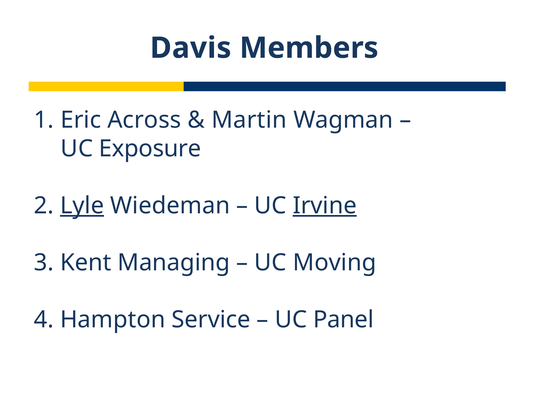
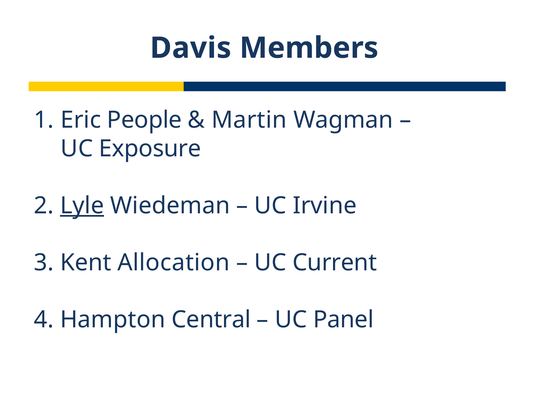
Across: Across -> People (144, 120)
Irvine underline: present -> none (325, 205)
Managing: Managing -> Allocation (174, 262)
Moving: Moving -> Current (335, 262)
Service: Service -> Central (211, 319)
